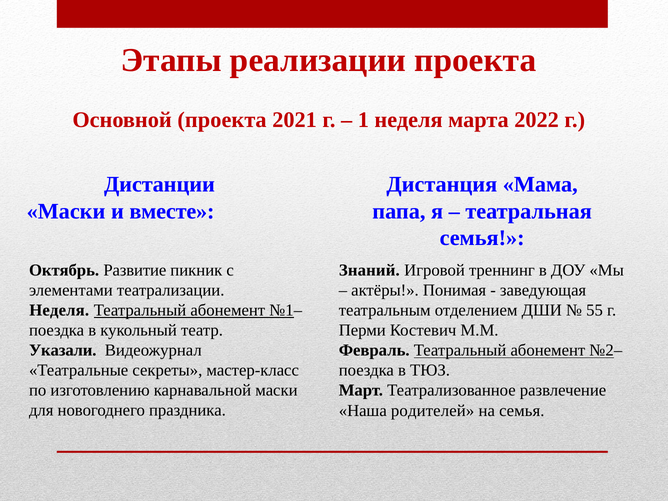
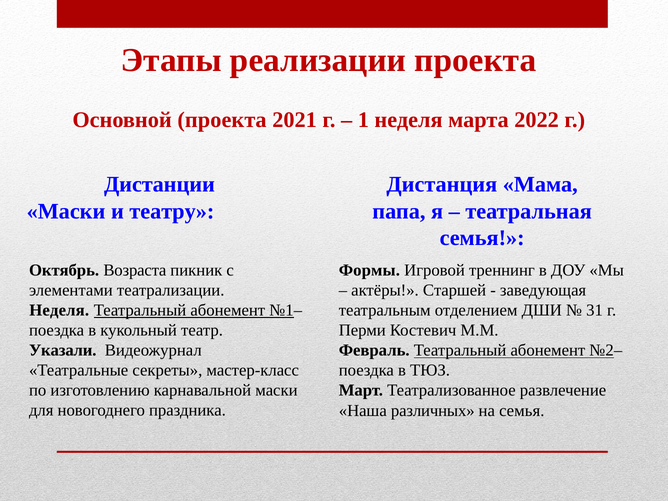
вместе: вместе -> театру (172, 211)
Развитие: Развитие -> Возраста (135, 270)
Знаний: Знаний -> Формы (369, 270)
Понимая: Понимая -> Старшей (455, 290)
55: 55 -> 31 (595, 310)
родителей: родителей -> различных (433, 410)
